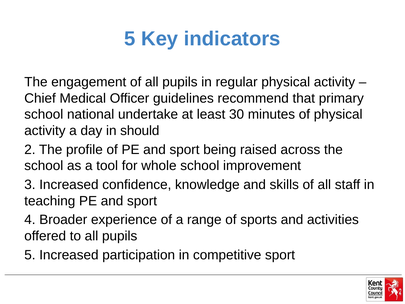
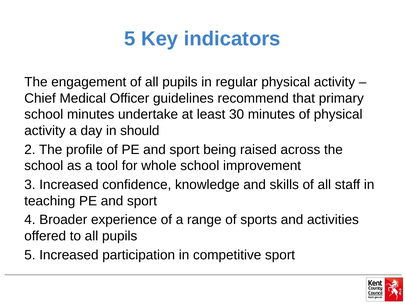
school national: national -> minutes (91, 114)
